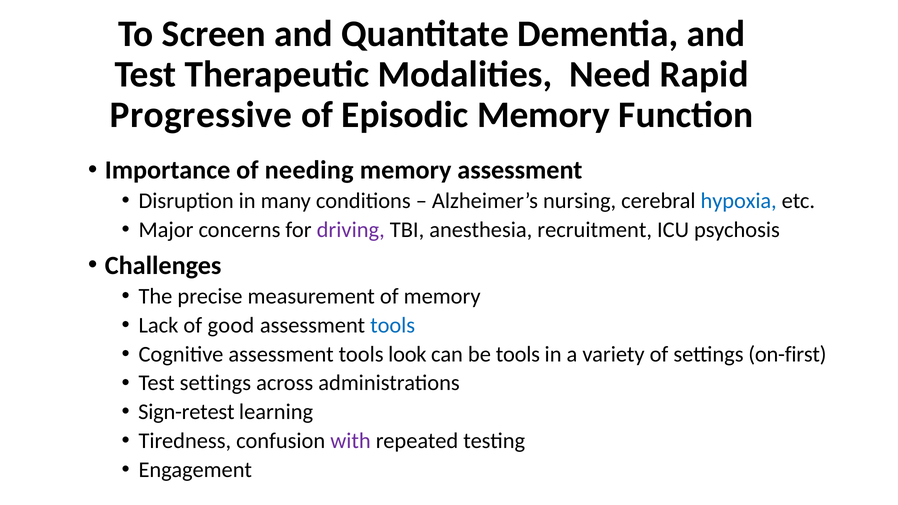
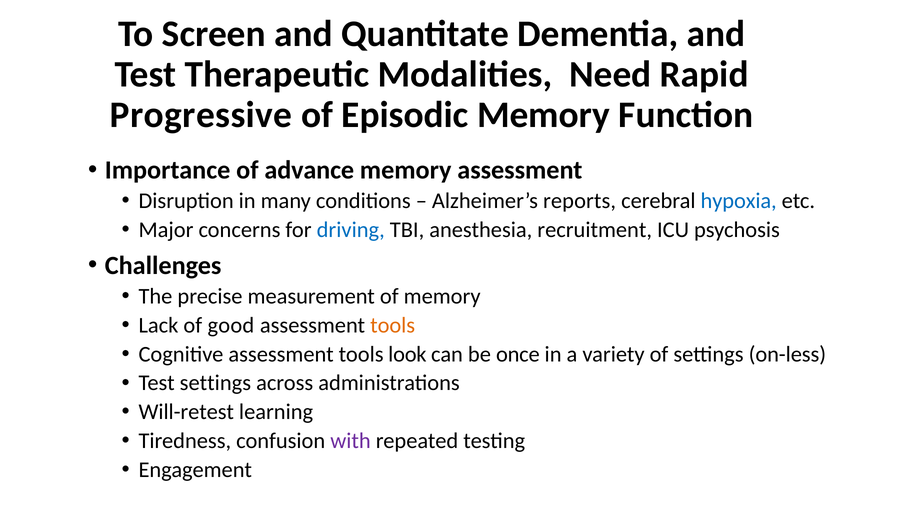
needing: needing -> advance (309, 170)
nursing: nursing -> reports (580, 201)
driving colour: purple -> blue (351, 230)
tools colour: blue -> orange (393, 325)
be tools: tools -> once (518, 354)
on-first: on-first -> on-less (787, 354)
Sign-retest: Sign-retest -> Will-retest (186, 412)
